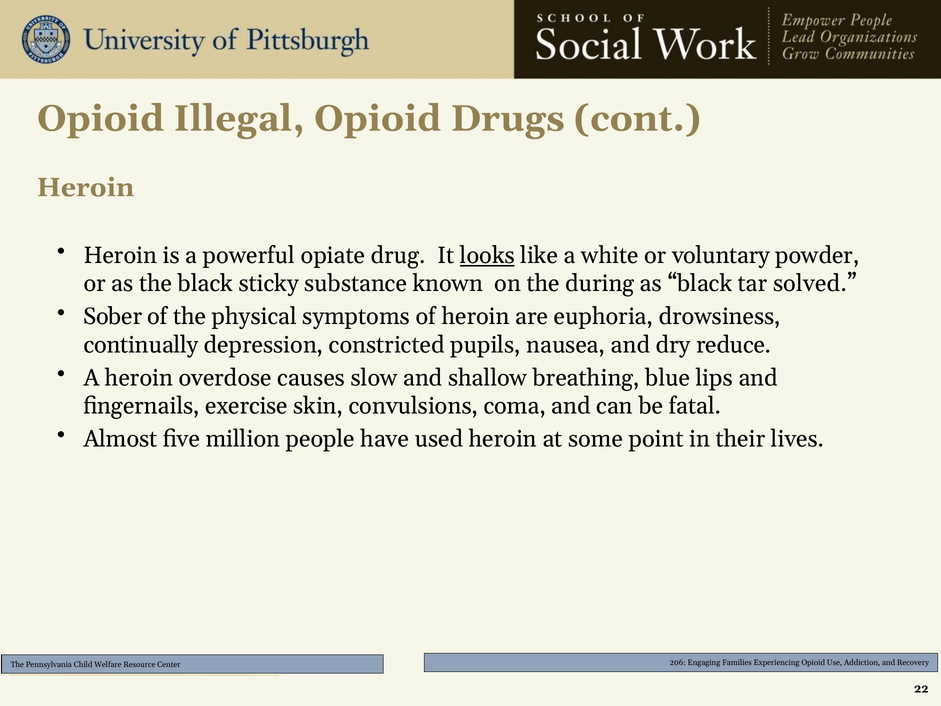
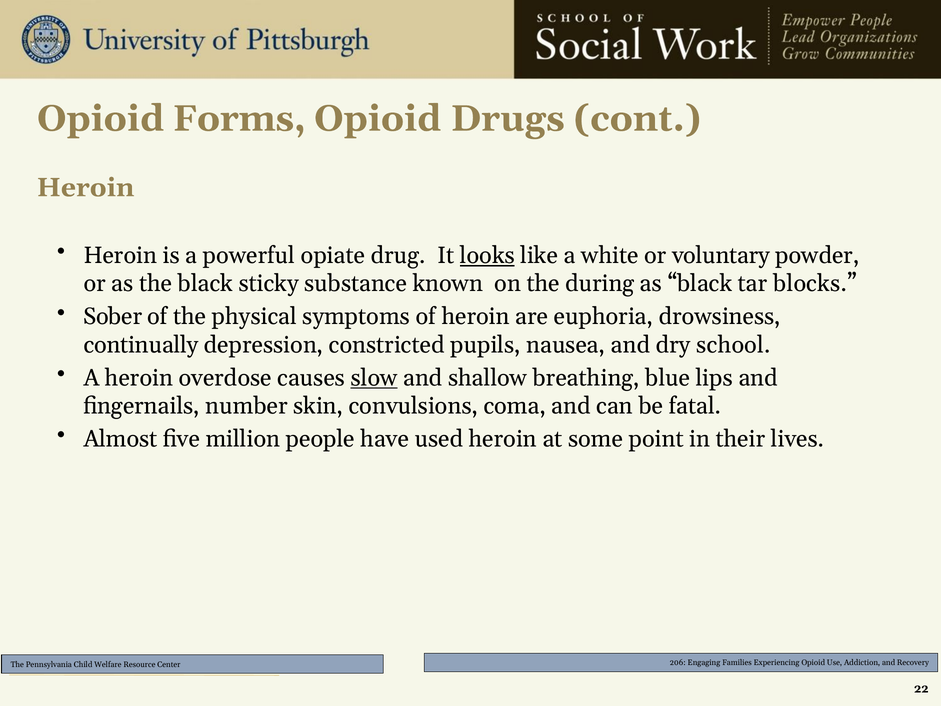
Illegal: Illegal -> Forms (239, 119)
solved: solved -> blocks (815, 284)
reduce: reduce -> school (733, 345)
slow underline: none -> present (374, 378)
exercise: exercise -> number (247, 406)
